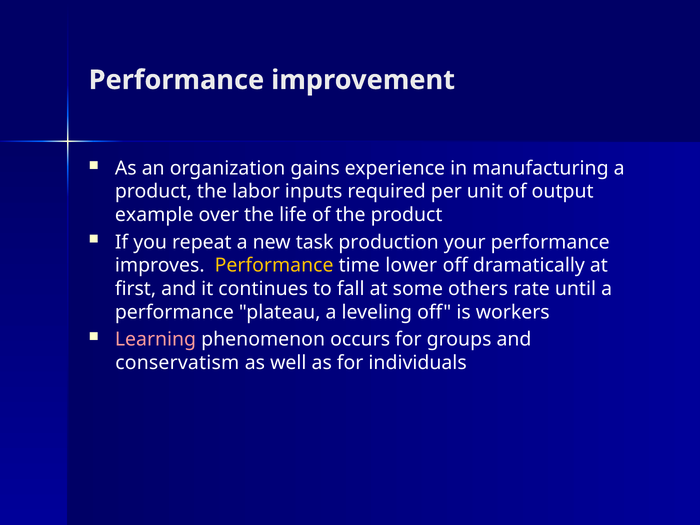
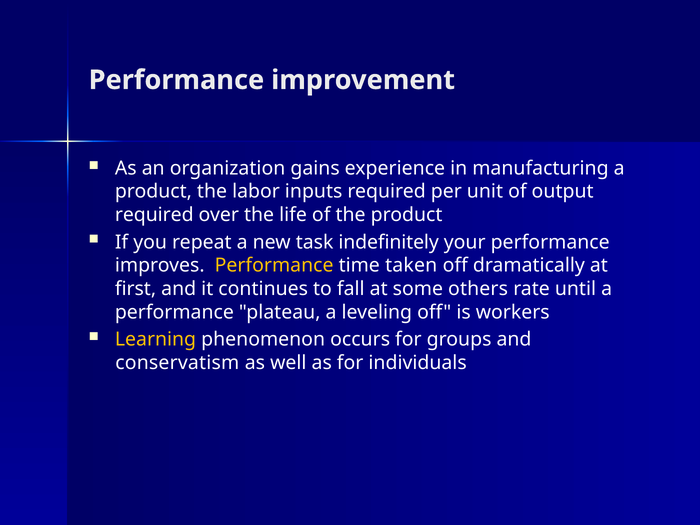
example: example -> required (154, 215)
production: production -> indefinitely (389, 242)
lower: lower -> taken (411, 265)
Learning colour: pink -> yellow (155, 339)
